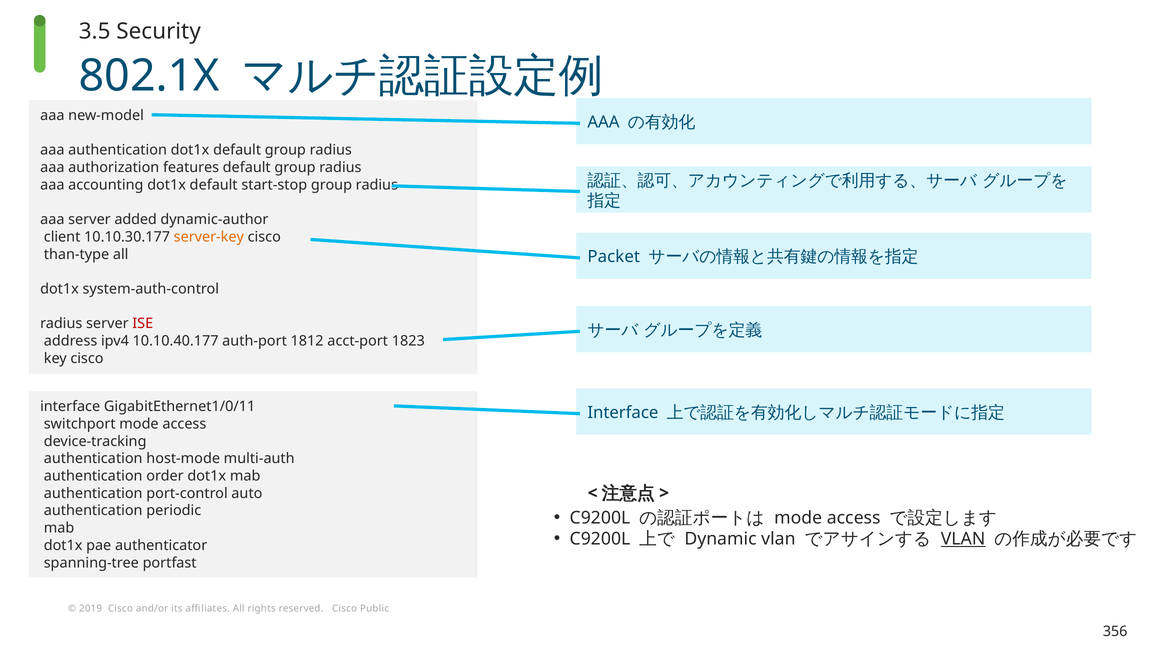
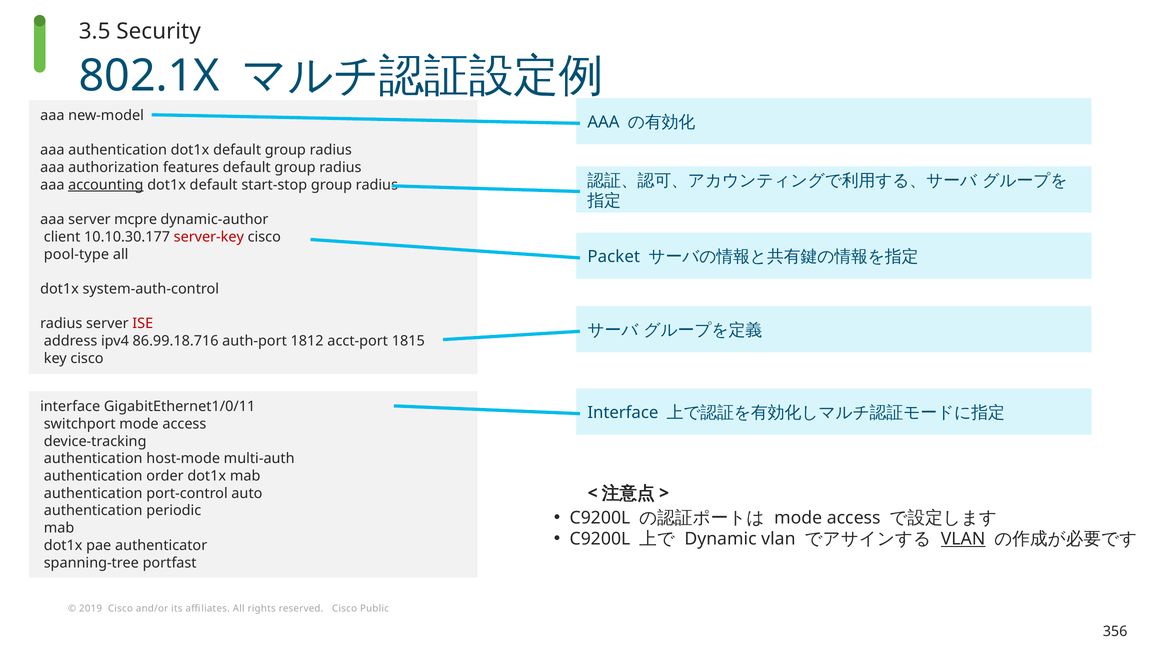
accounting underline: none -> present (106, 185)
added: added -> mcpre (136, 220)
server-key colour: orange -> red (209, 237)
than-type: than-type -> pool-type (76, 254)
10.10.40.177: 10.10.40.177 -> 86.99.18.716 (176, 341)
1823: 1823 -> 1815 (408, 341)
